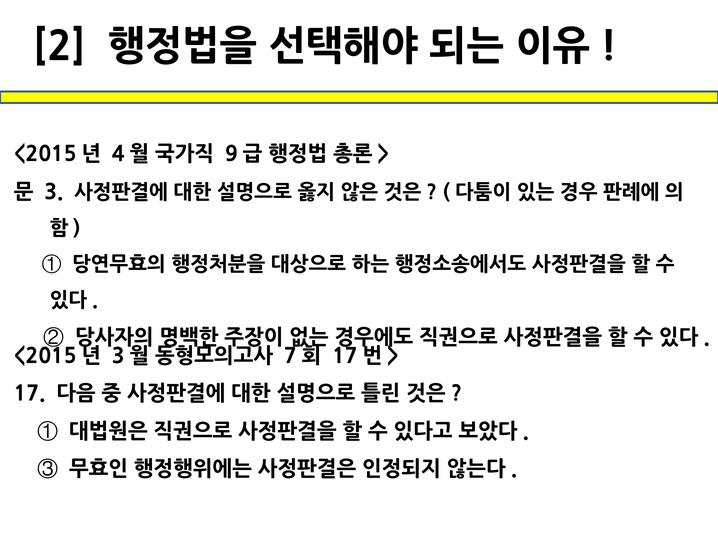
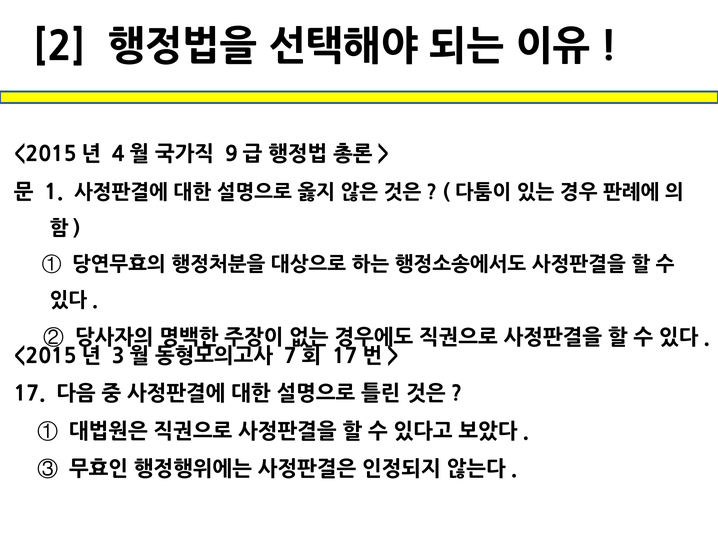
3: 3 -> 1 (54, 192)
